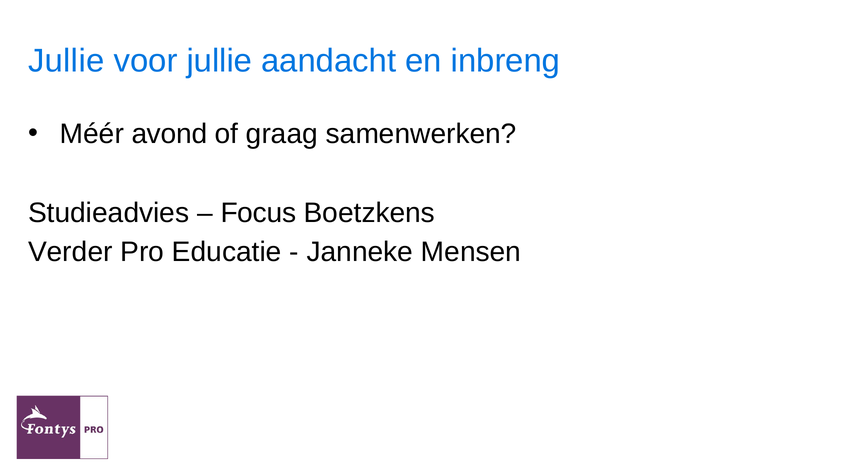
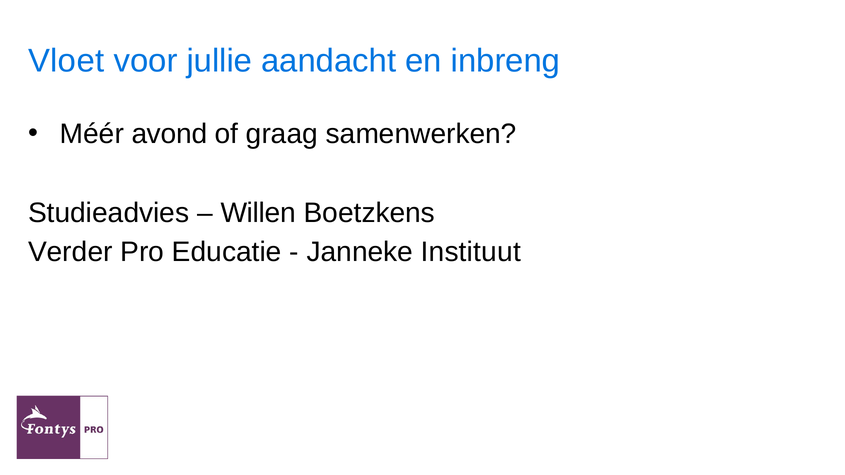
Jullie: Jullie -> Vloet (66, 61)
Focus: Focus -> Willen (258, 213)
Mensen: Mensen -> Instituut (471, 252)
